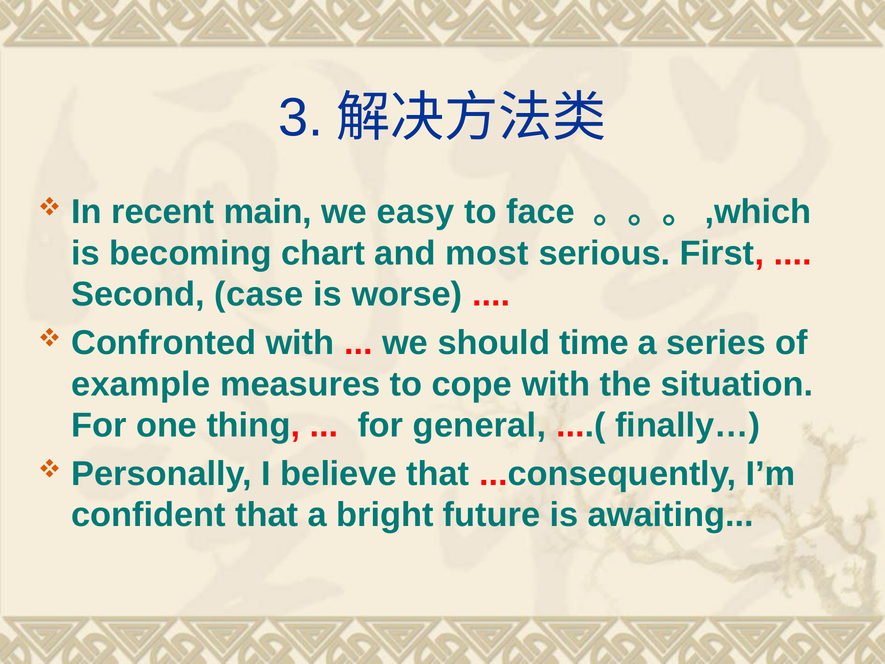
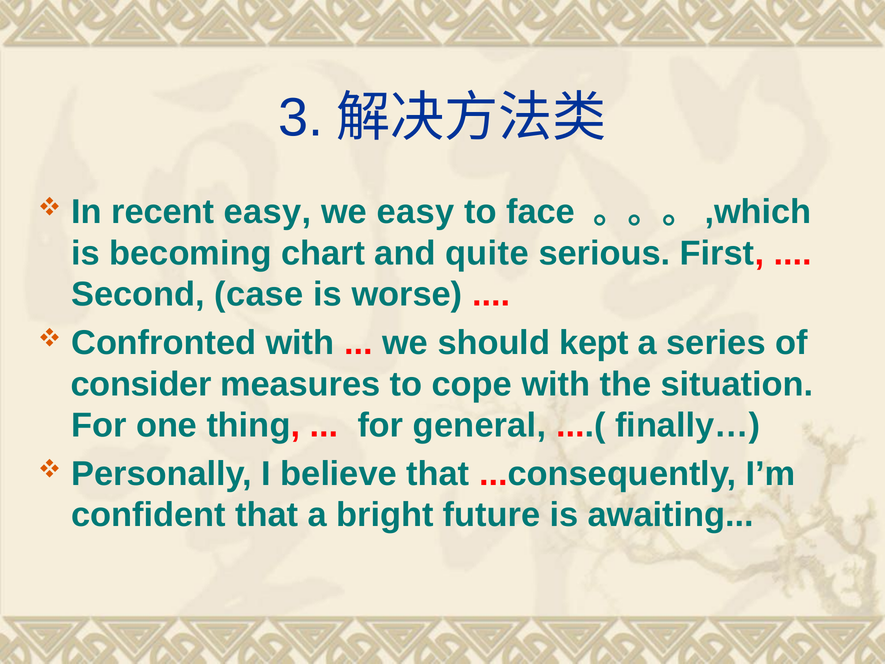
recent main: main -> easy (267, 212)
most: most -> quite (487, 253)
time: time -> kept (594, 343)
example: example -> consider (141, 384)
